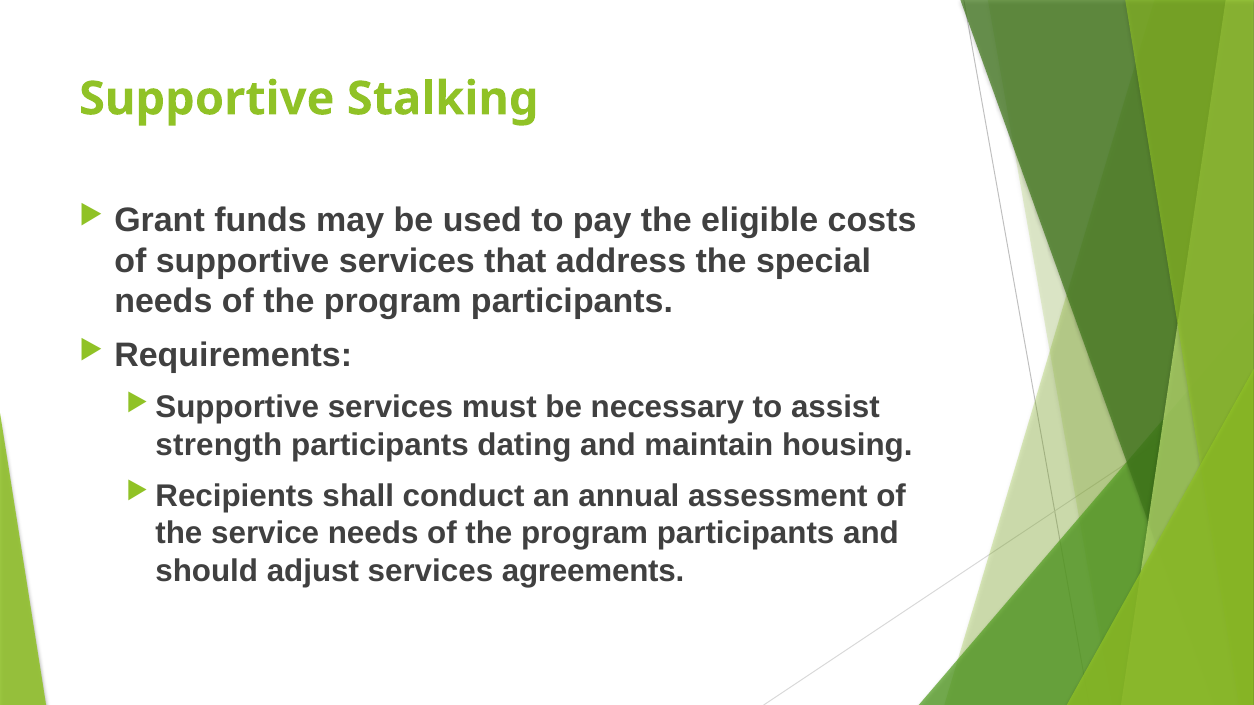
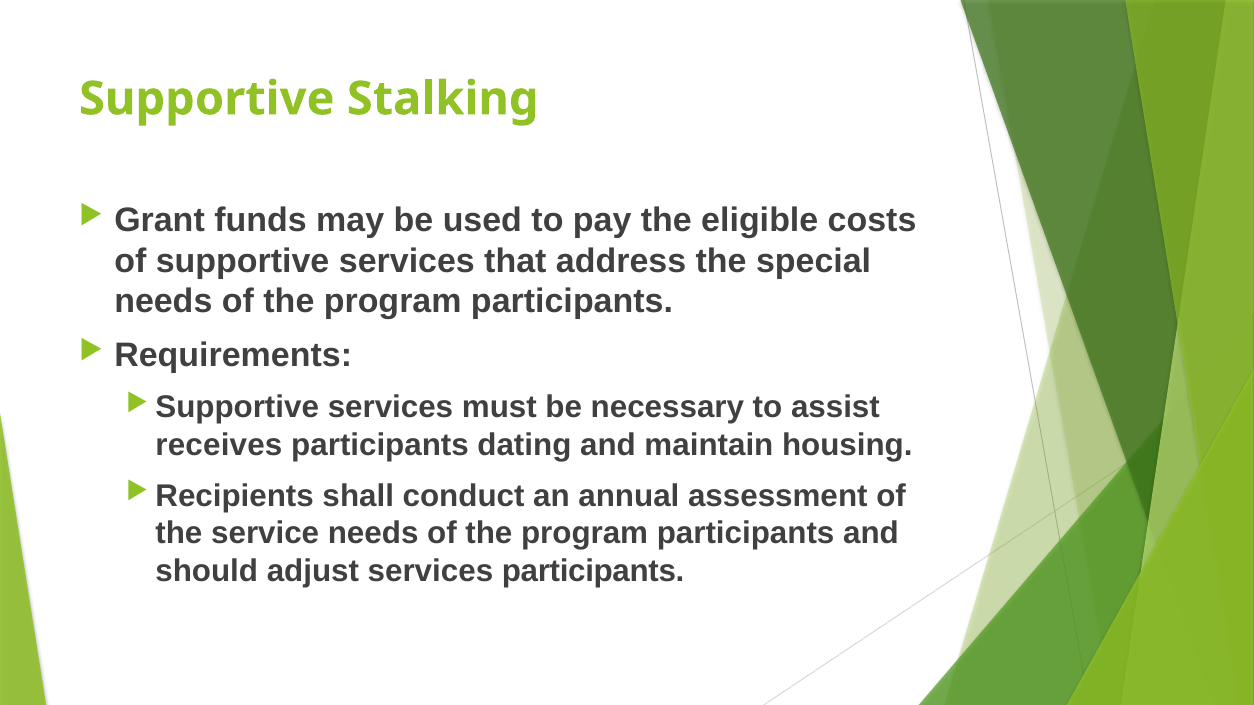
strength: strength -> receives (219, 445)
services agreements: agreements -> participants (593, 571)
